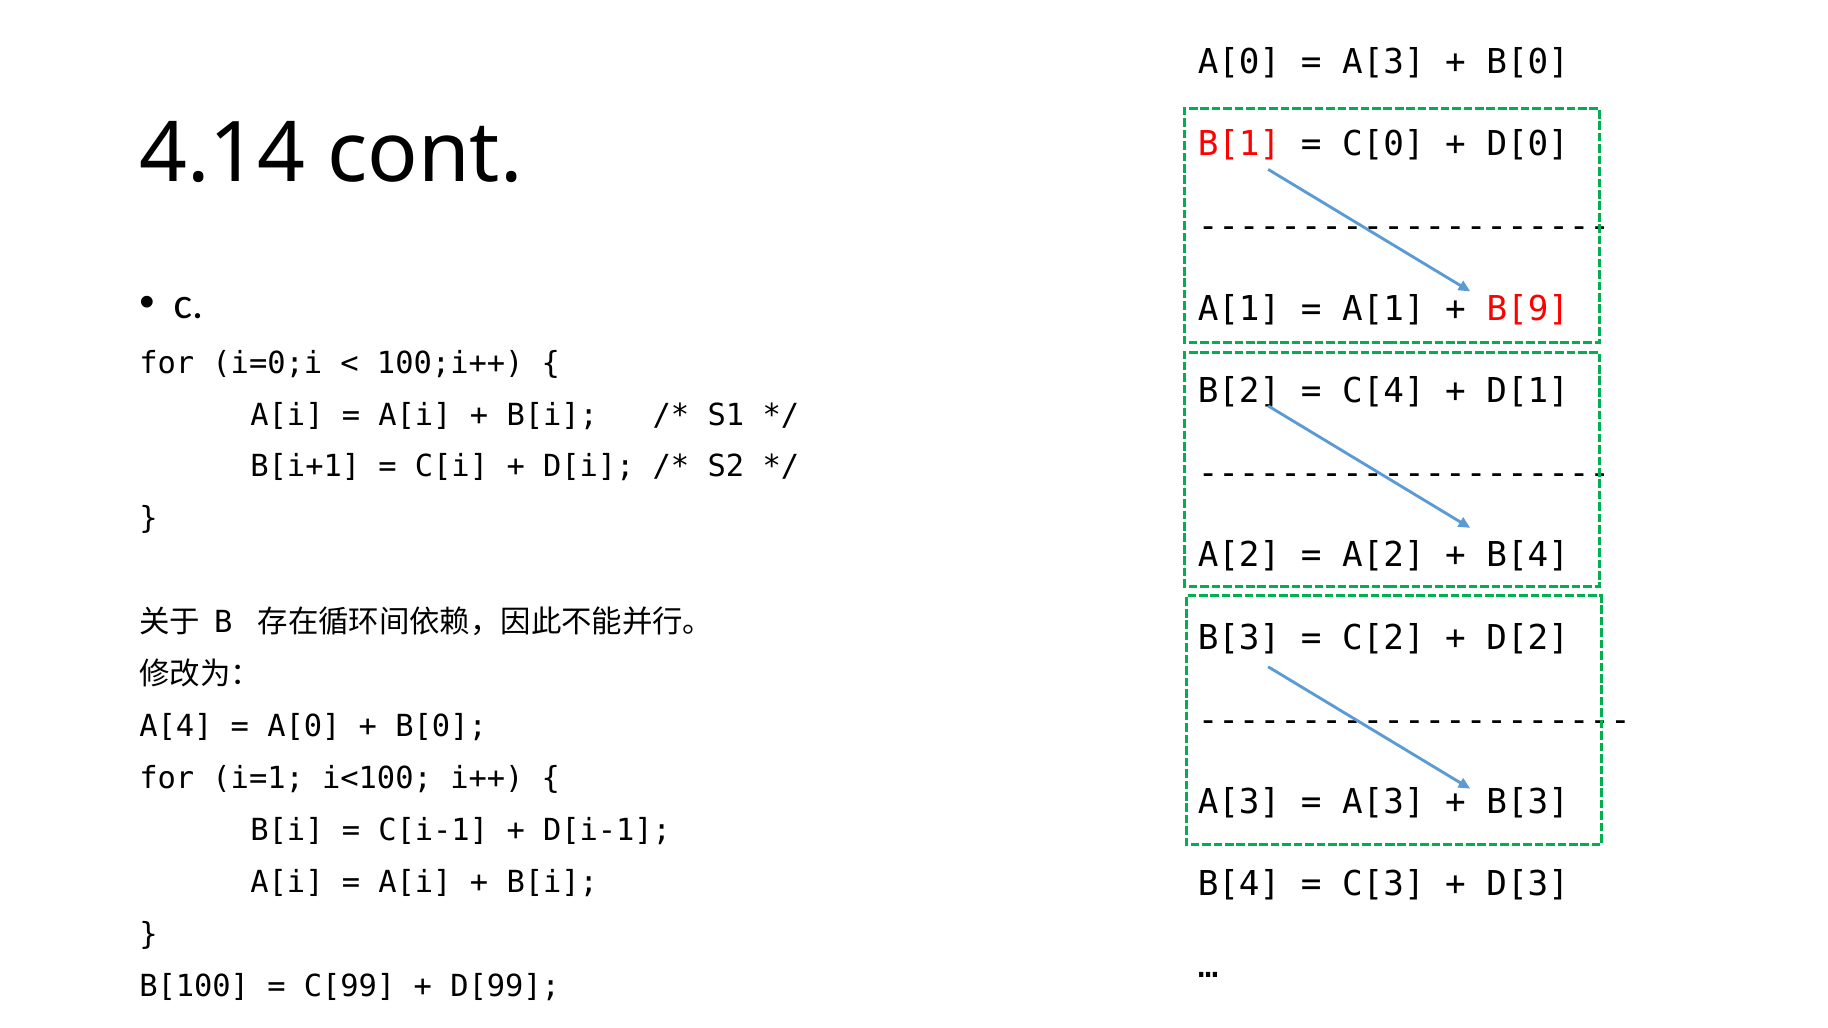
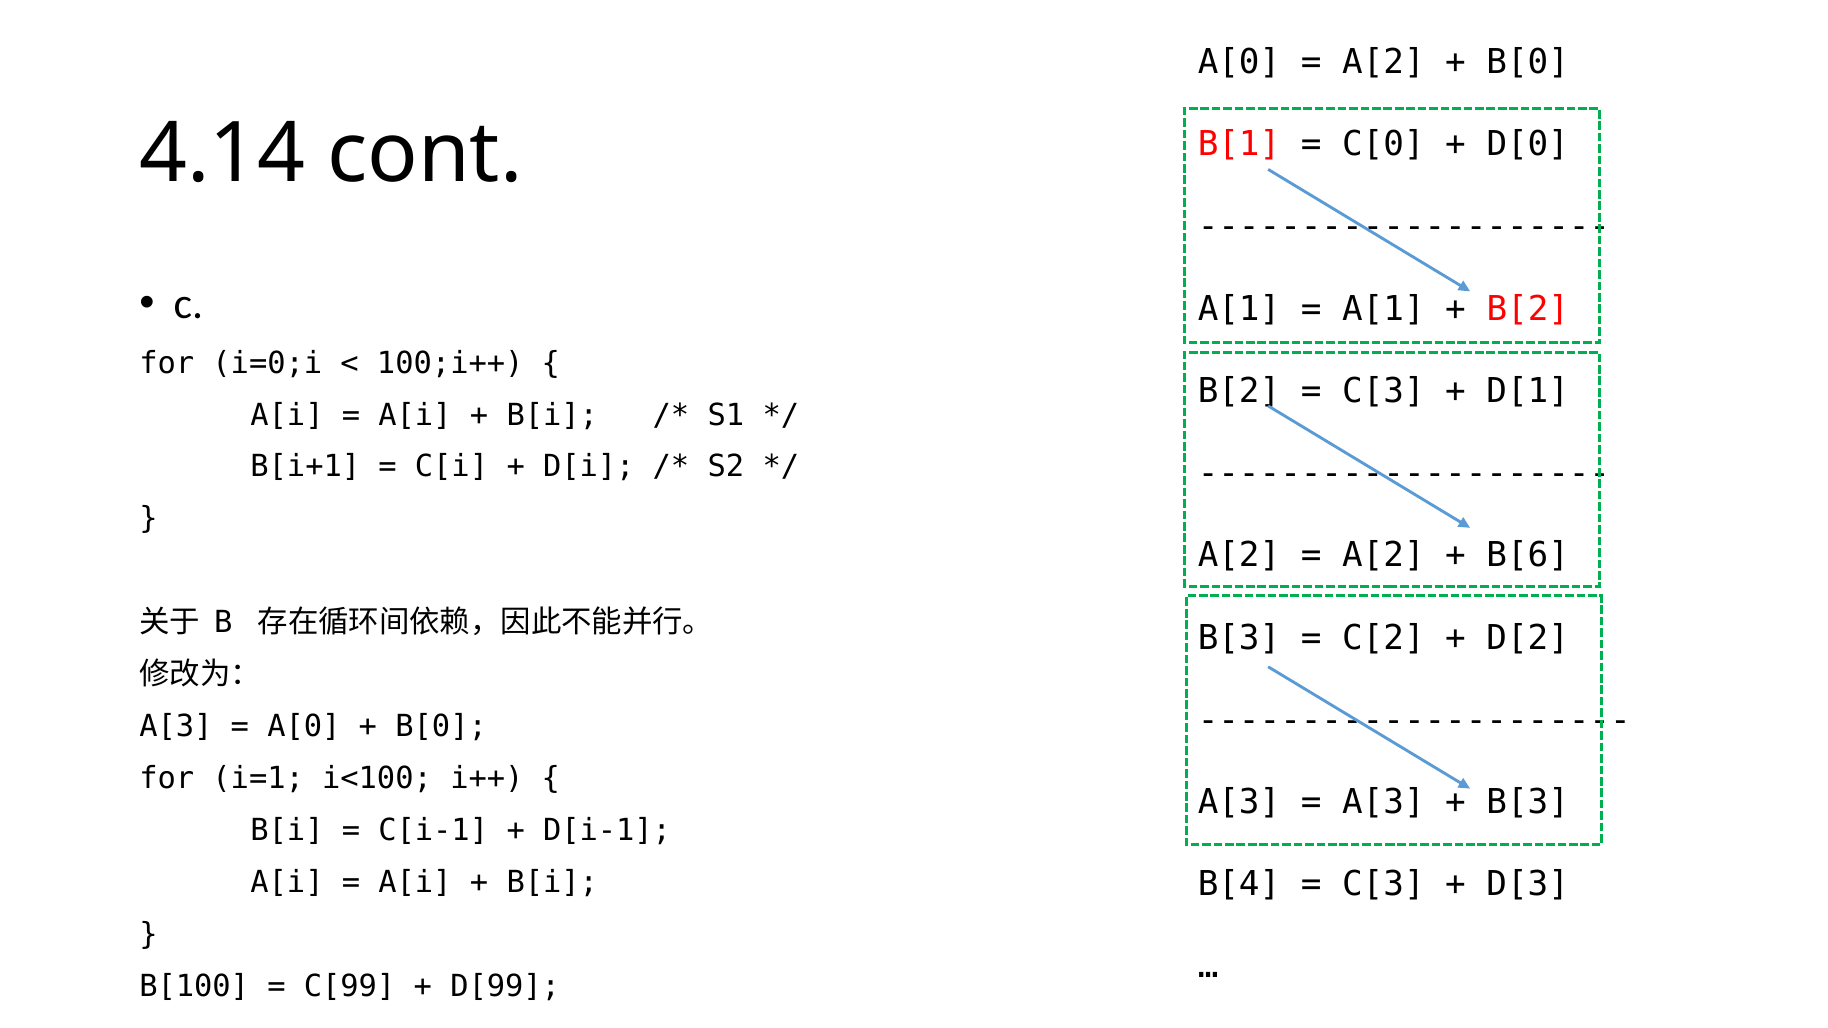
A[3: A[3 -> A[2 (1383, 62)
B[9: B[9 -> B[2 (1528, 309)
C[4: C[4 -> C[3 (1383, 391)
B[4: B[4 -> B[6 (1528, 556)
A[4: A[4 -> A[3 (176, 727)
